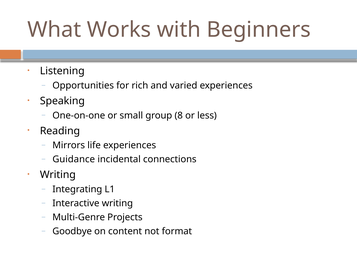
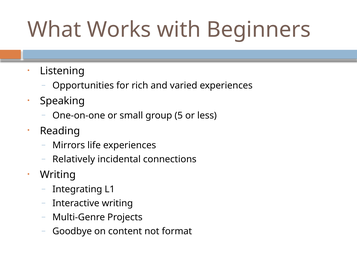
8: 8 -> 5 (179, 116)
Guidance: Guidance -> Relatively (74, 160)
